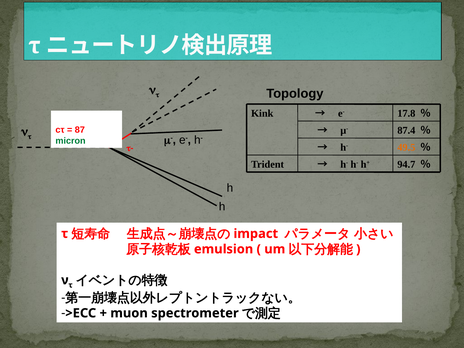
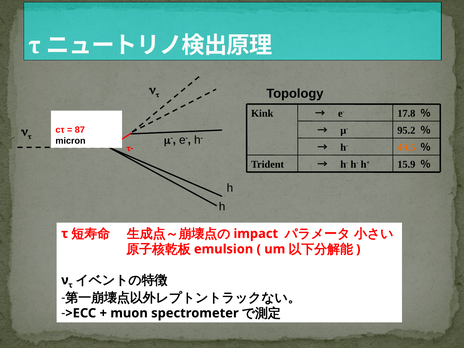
87.4: 87.4 -> 95.2 (406, 130)
micron colour: green -> black (71, 141)
94.7: 94.7 -> 15.9 (406, 164)
